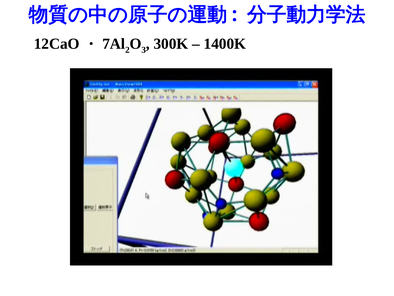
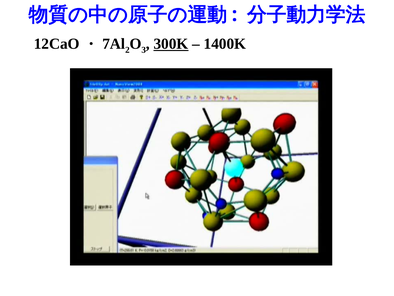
300K underline: none -> present (171, 44)
